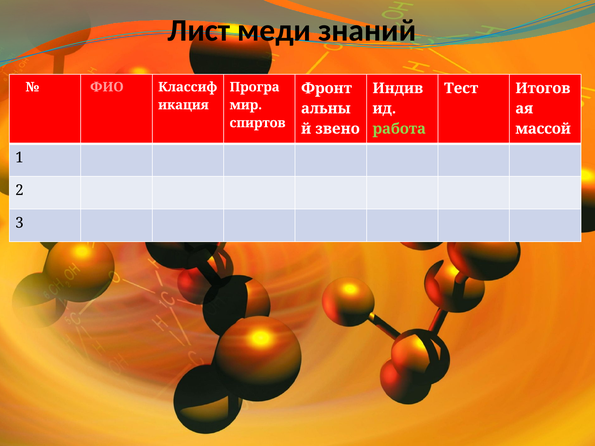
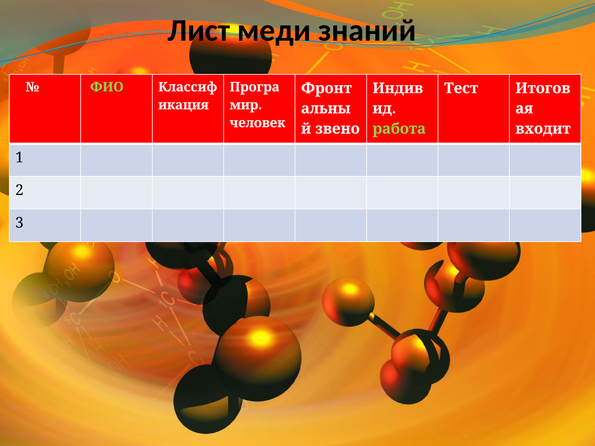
ФИО colour: pink -> light green (107, 87)
спиртов: спиртов -> человек (258, 123)
массой: массой -> входит (543, 129)
